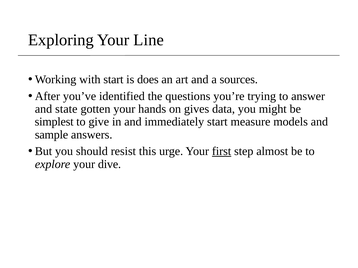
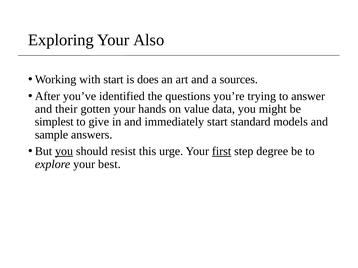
Line: Line -> Also (149, 40)
state: state -> their (66, 109)
gives: gives -> value (197, 109)
measure: measure -> standard (251, 122)
you underline: none -> present (64, 152)
almost: almost -> degree (272, 152)
dive: dive -> best (109, 164)
